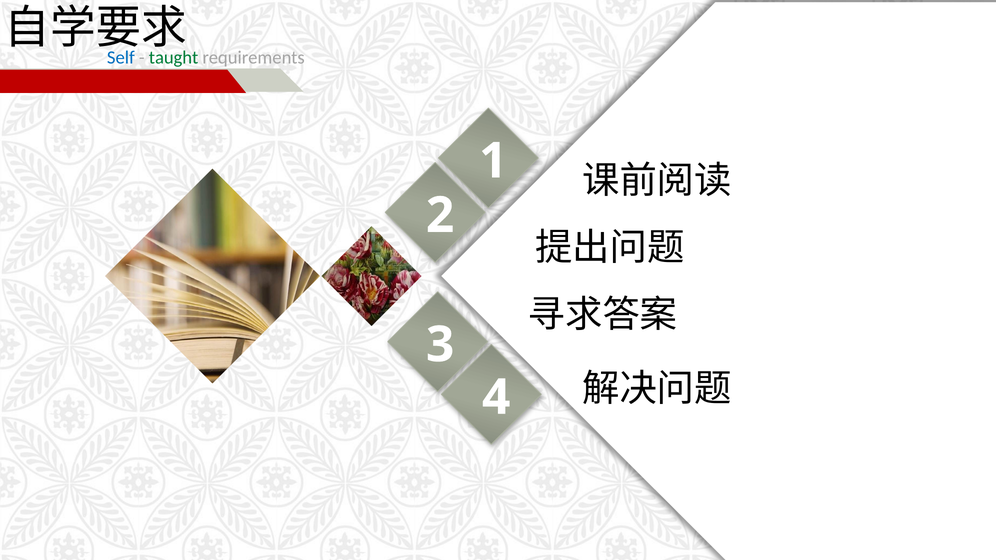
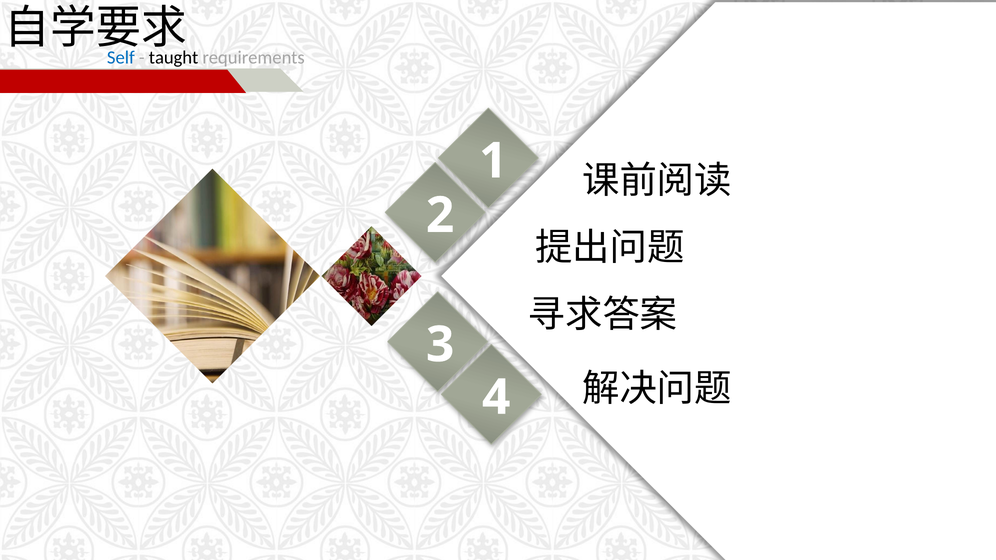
taught colour: green -> black (174, 58)
